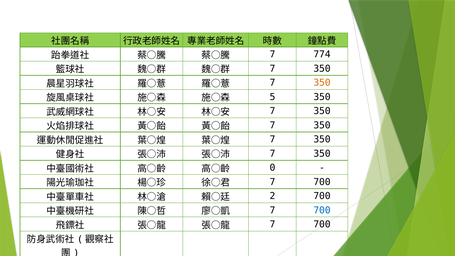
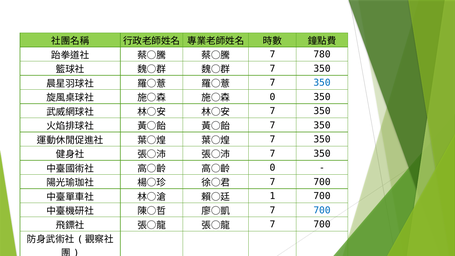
774: 774 -> 780 (322, 54)
350 colour: orange -> blue (322, 83)
5: 5 -> 0 (272, 97)
2: 2 -> 1 (272, 196)
